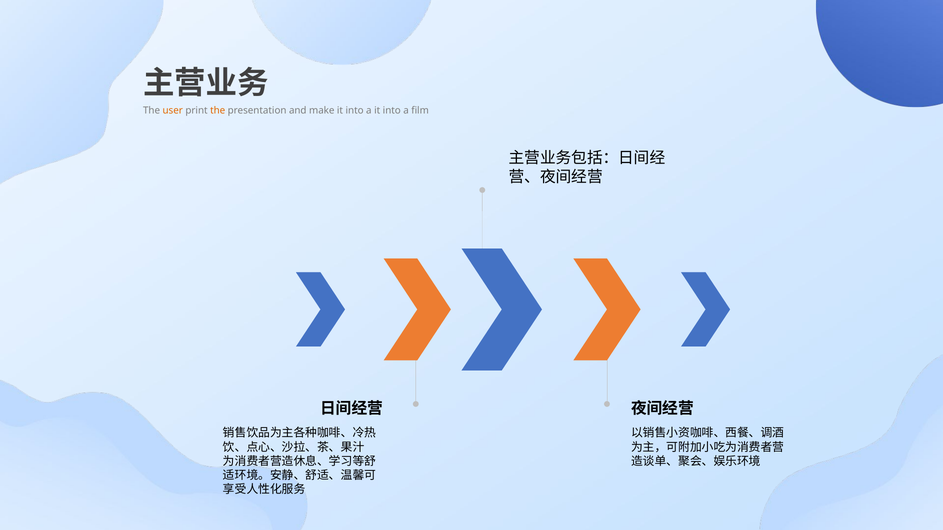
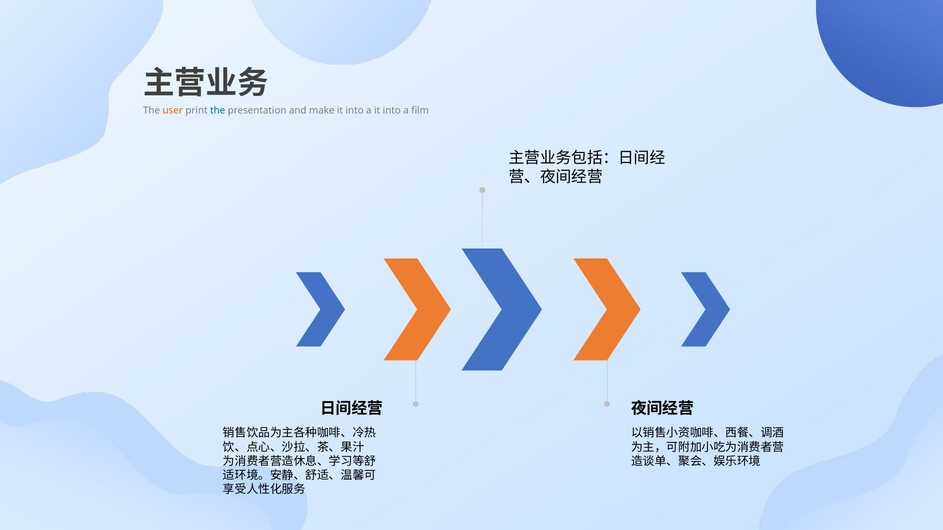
the colour: orange -> blue (218, 111)
